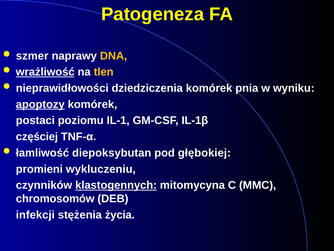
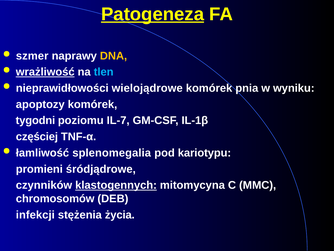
Patogeneza underline: none -> present (153, 14)
tlen colour: yellow -> light blue (104, 72)
dziedziczenia: dziedziczenia -> wielojądrowe (147, 88)
apoptozy underline: present -> none (40, 104)
postaci: postaci -> tygodni (35, 120)
IL-1: IL-1 -> IL-7 (118, 120)
diepoksybutan: diepoksybutan -> splenomegalia (112, 153)
głębokiej: głębokiej -> kariotypu (204, 153)
wykluczeniu: wykluczeniu -> śródjądrowe (101, 169)
